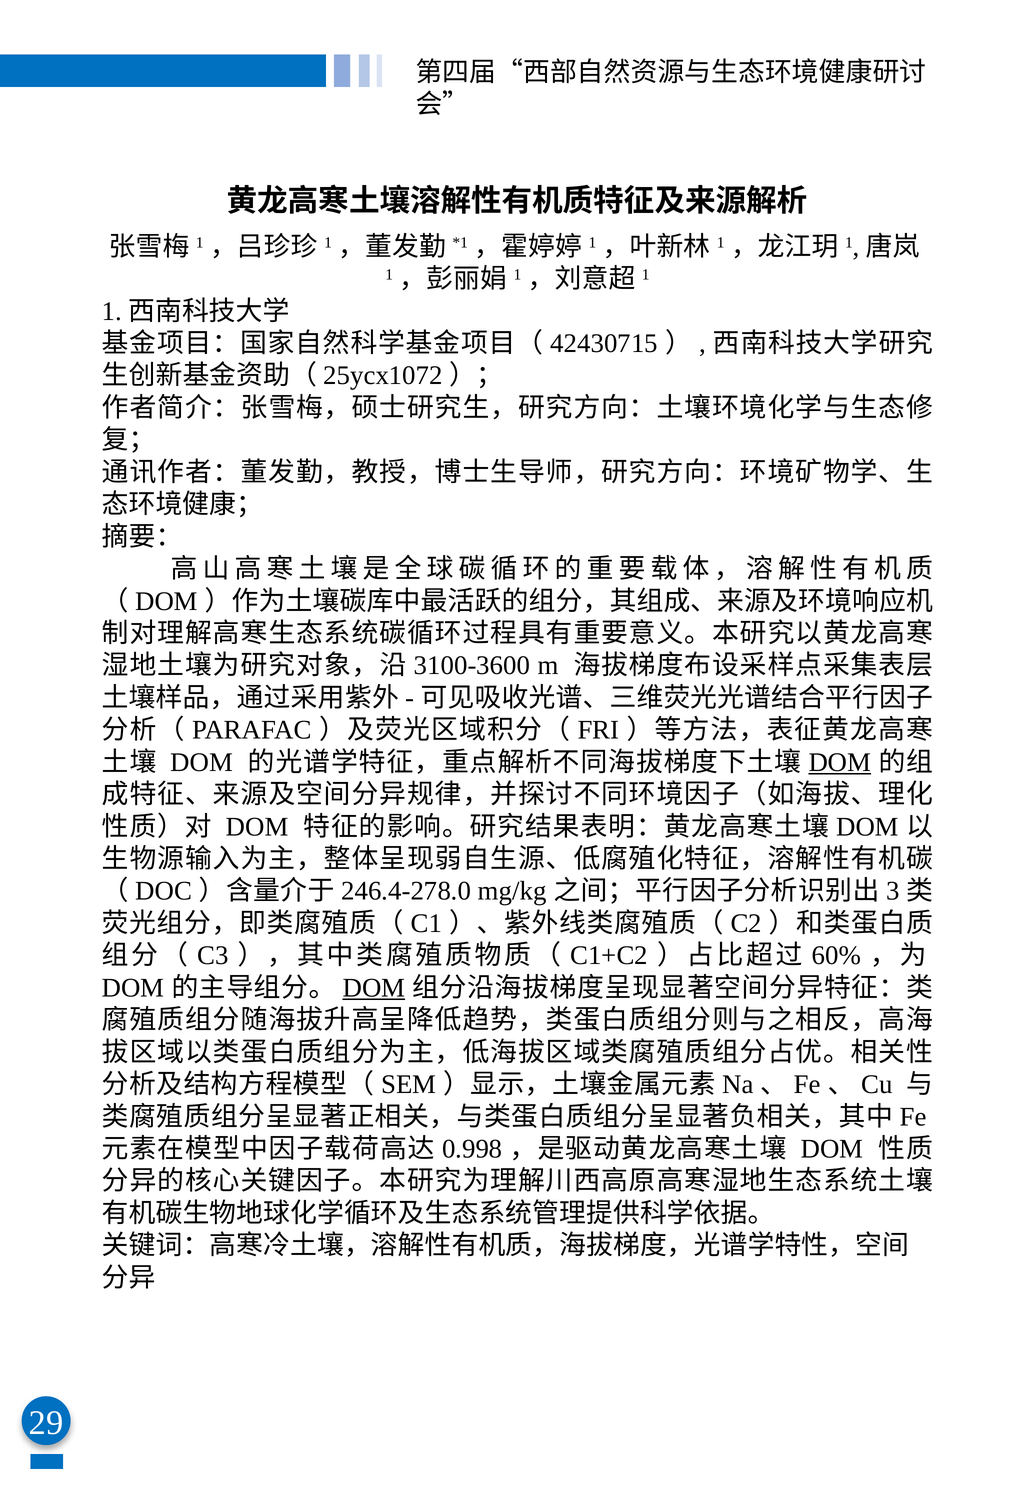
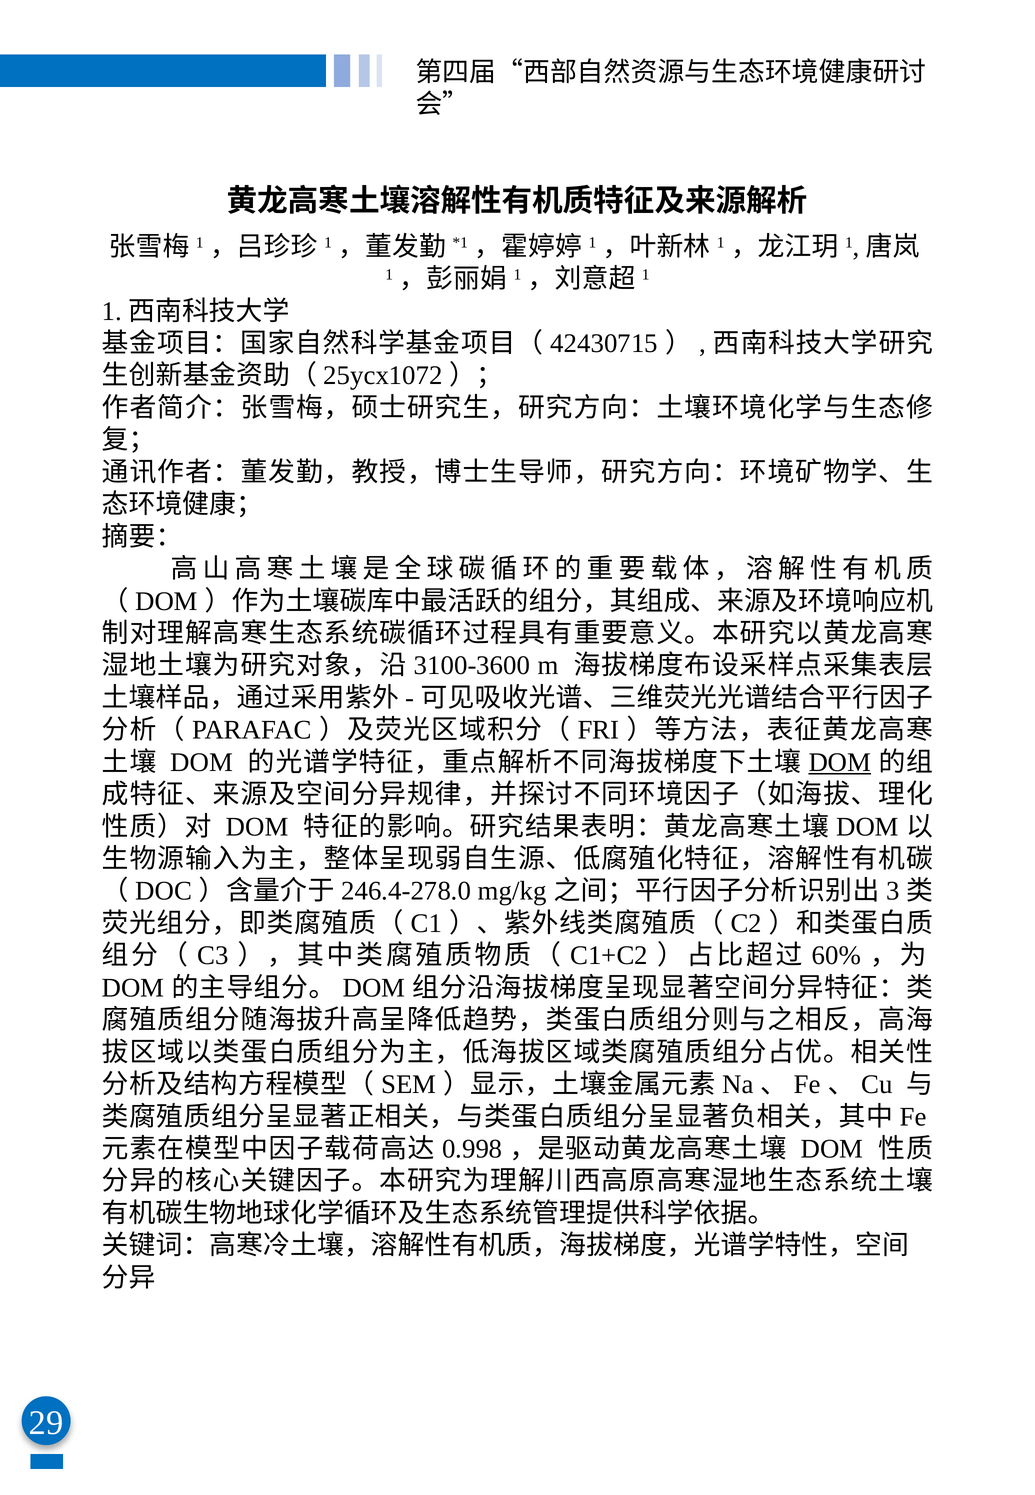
DOM underline: present -> none (374, 988)
